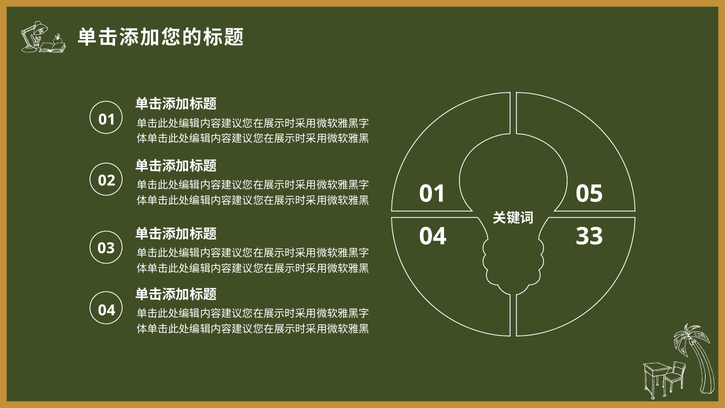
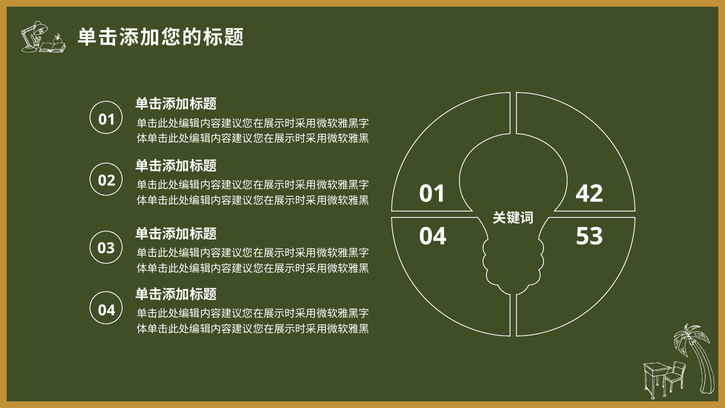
05: 05 -> 42 (589, 194)
33: 33 -> 53 (589, 236)
